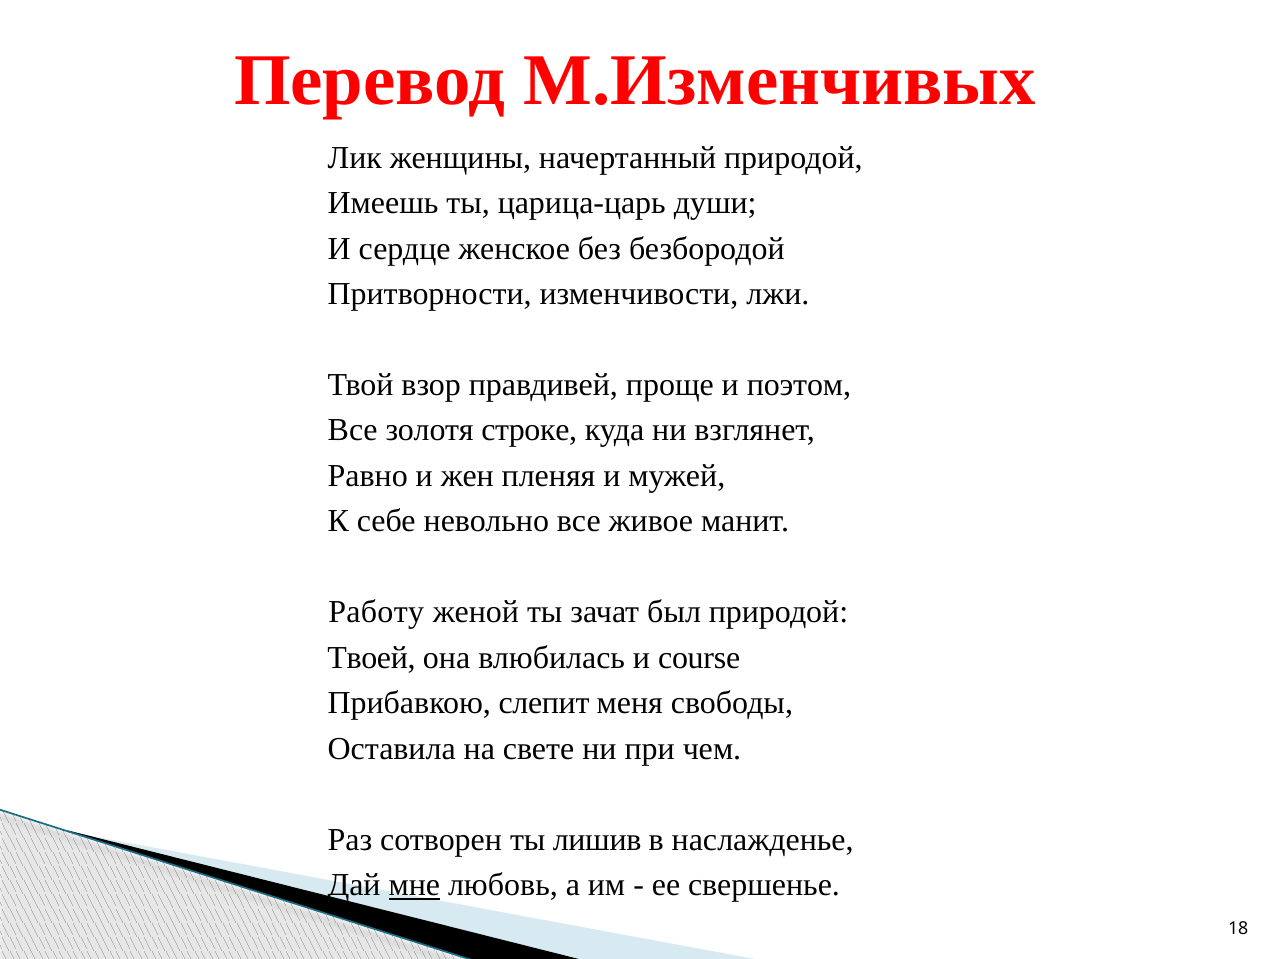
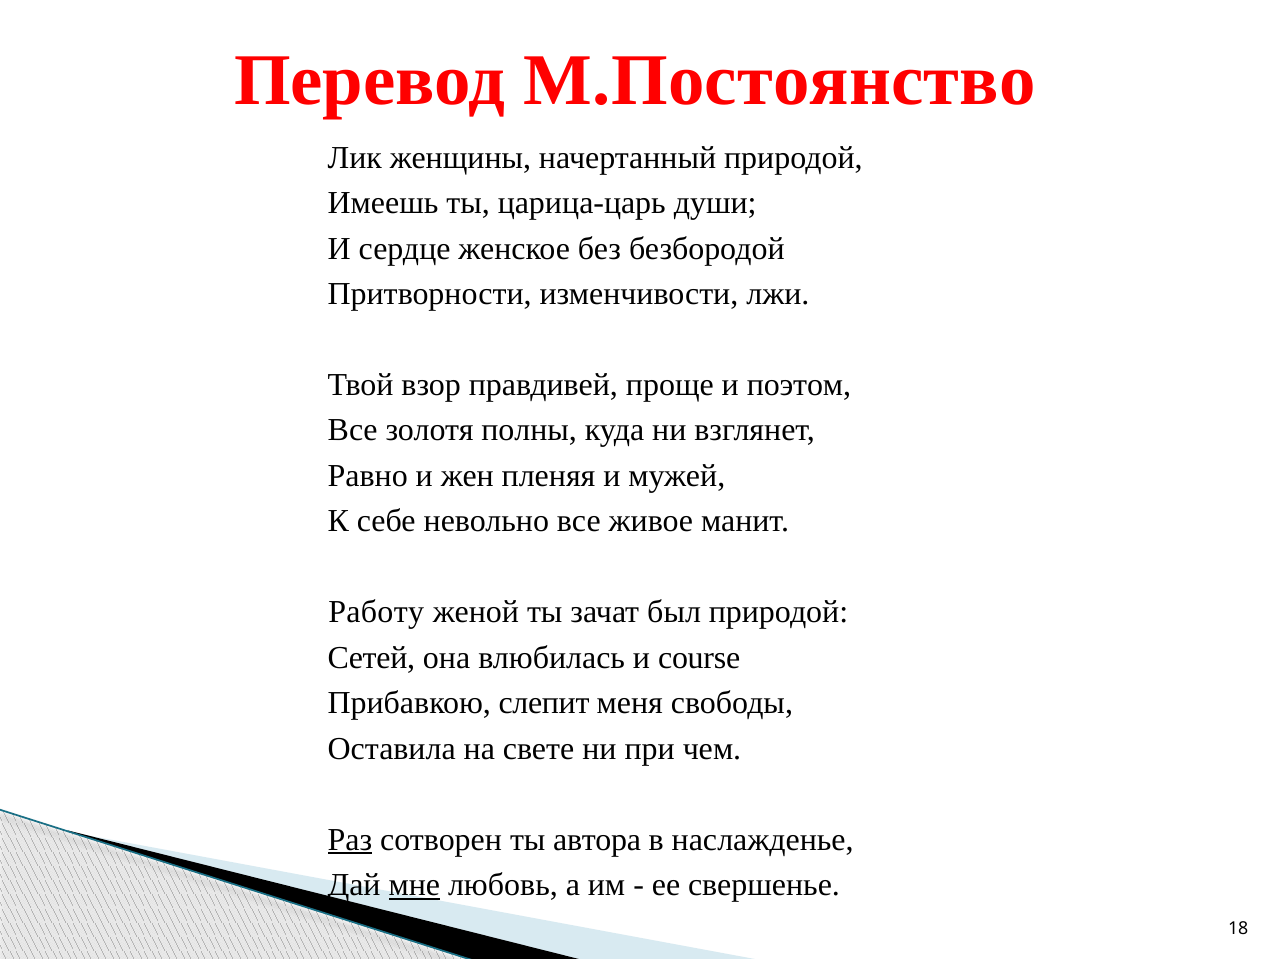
М.Изменчивых: М.Изменчивых -> М.Постоянство (780, 80)
строке: строке -> полны (529, 430)
Твоей: Твоей -> Сетей (371, 658)
Раз underline: none -> present (350, 840)
лишив: лишив -> автора (597, 840)
